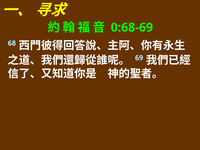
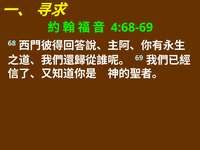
0:68-69: 0:68-69 -> 4:68-69 (132, 28)
